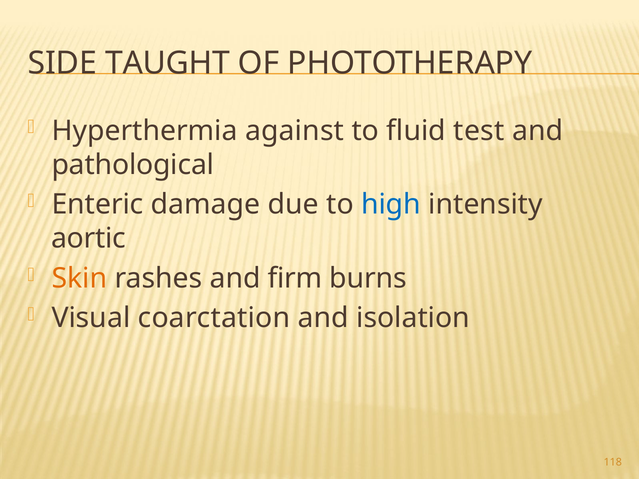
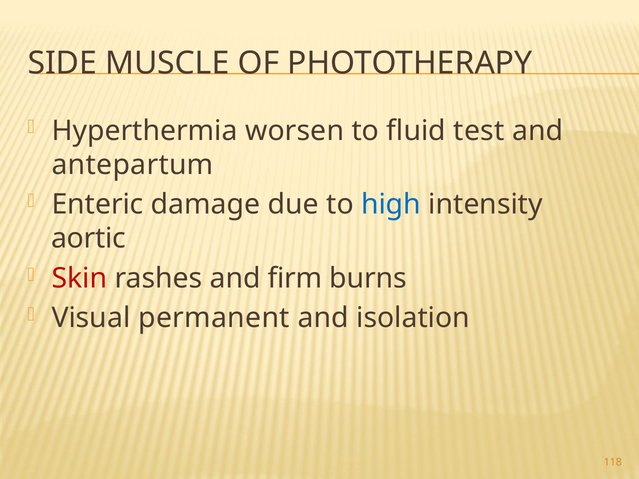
TAUGHT: TAUGHT -> MUSCLE (167, 63)
against: against -> worsen (295, 131)
pathological: pathological -> antepartum (133, 165)
Skin colour: orange -> red (79, 279)
coarctation: coarctation -> permanent (214, 318)
